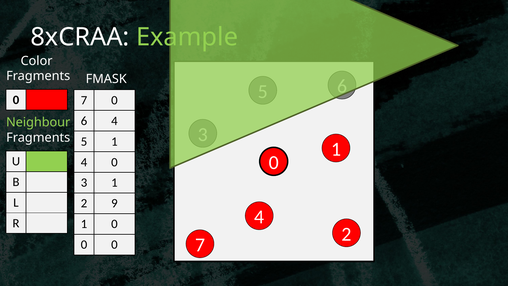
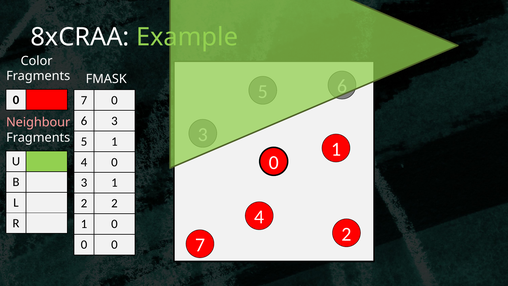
6 4: 4 -> 3 (114, 121)
Neighbour colour: light green -> pink (38, 122)
2 9: 9 -> 2 (114, 203)
